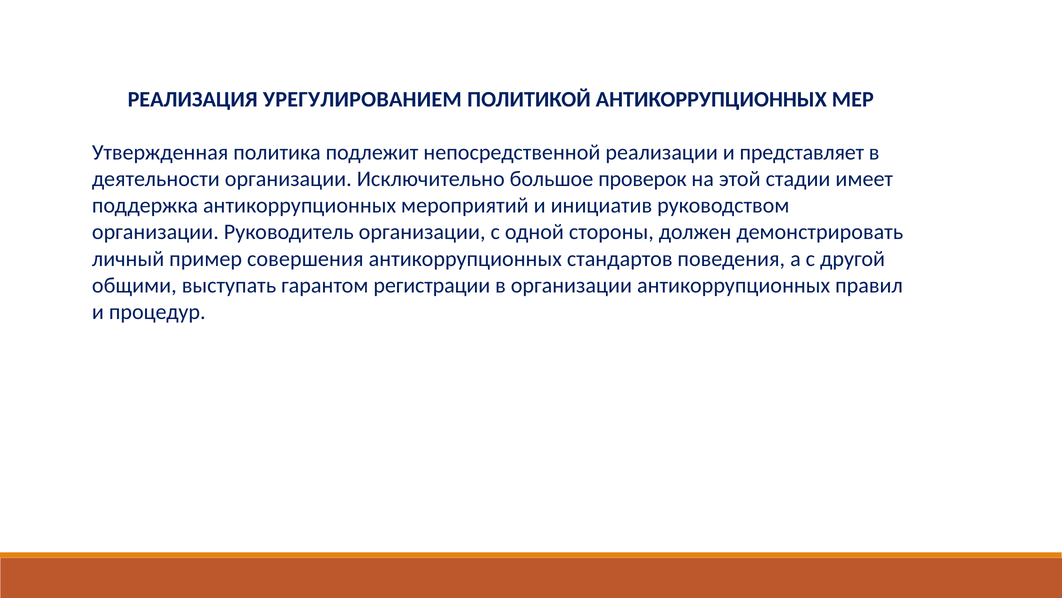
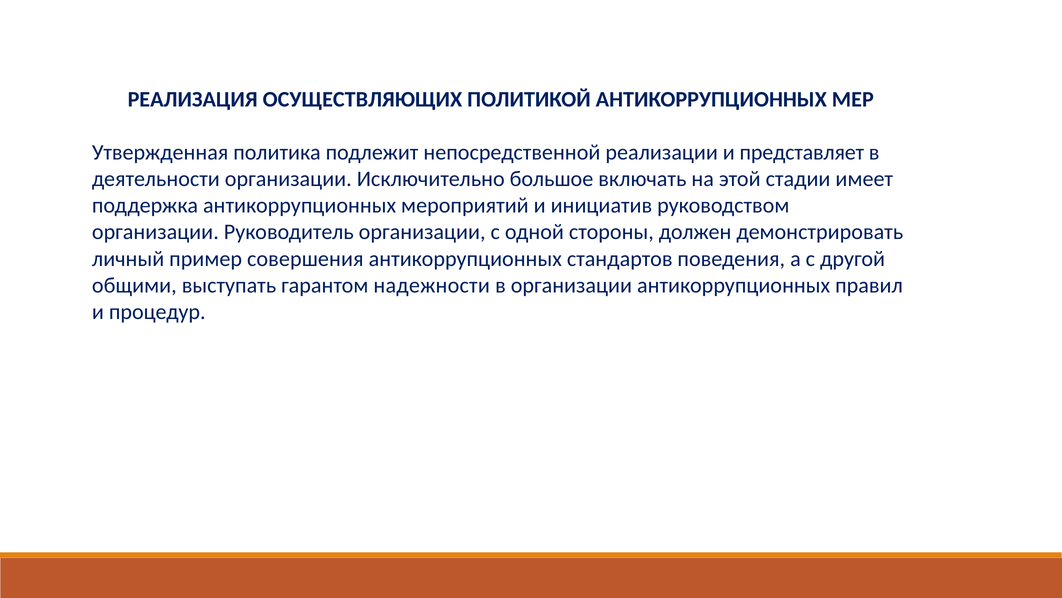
УРЕГУЛИРОВАНИЕМ: УРЕГУЛИРОВАНИЕМ -> ОСУЩЕСТВЛЯЮЩИХ (362, 99)
проверок: проверок -> включать (642, 179)
регистрации: регистрации -> надежности (432, 285)
